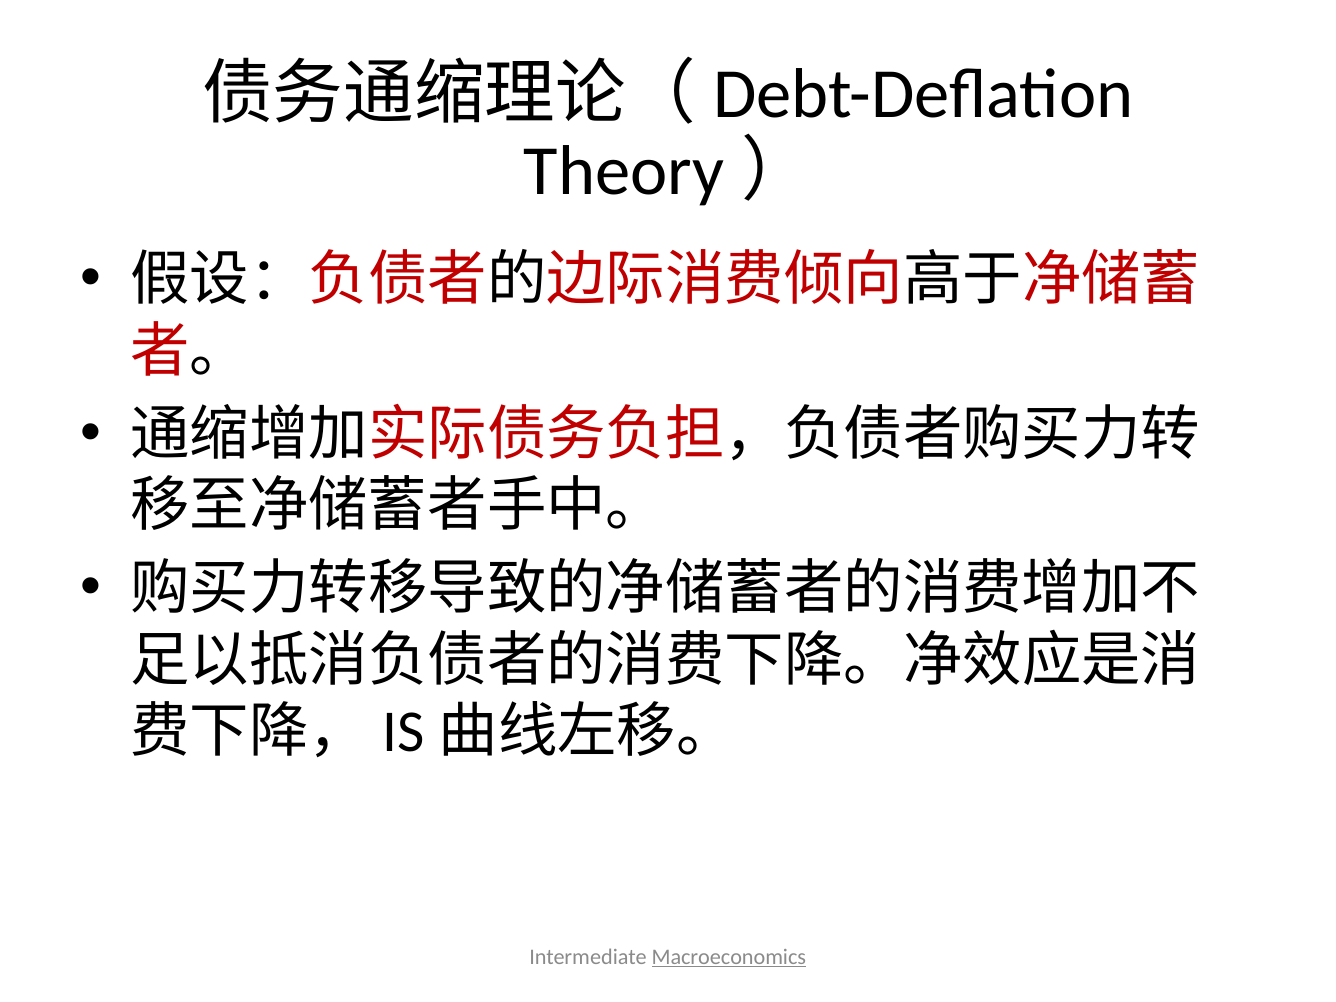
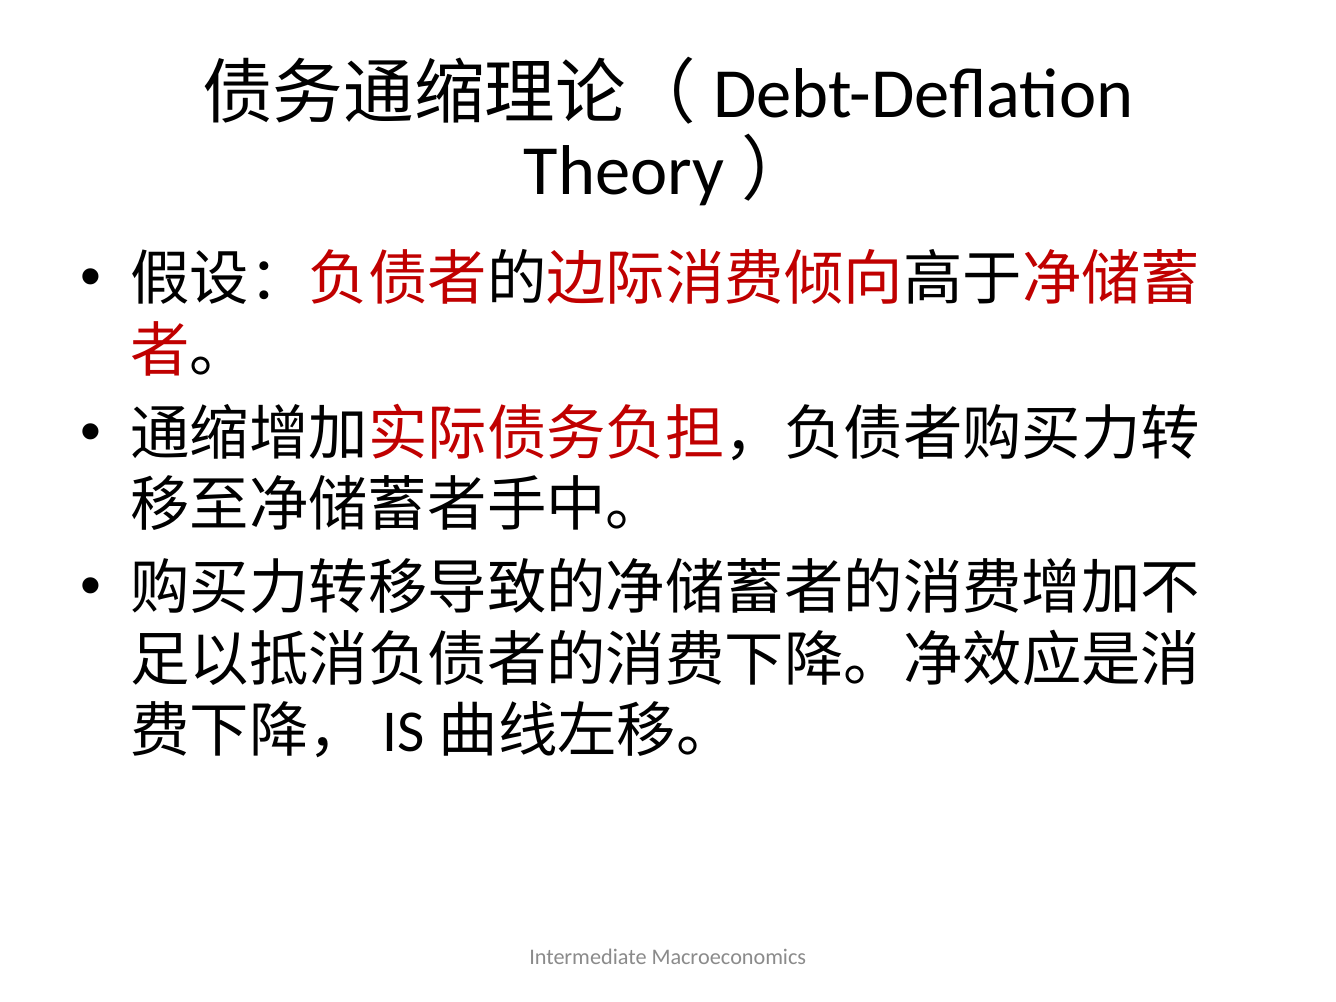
Macroeconomics underline: present -> none (729, 957)
